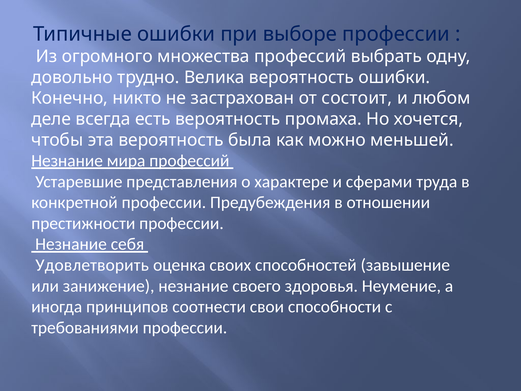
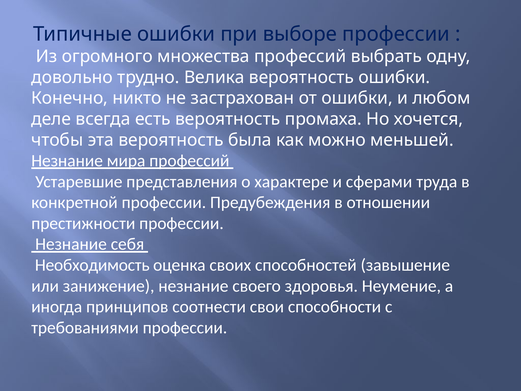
от состоит: состоит -> ошибки (357, 98)
Удовлетворить: Удовлетворить -> Необходимость (92, 265)
